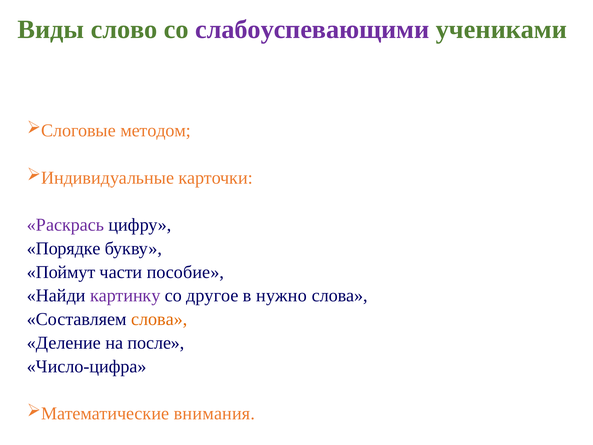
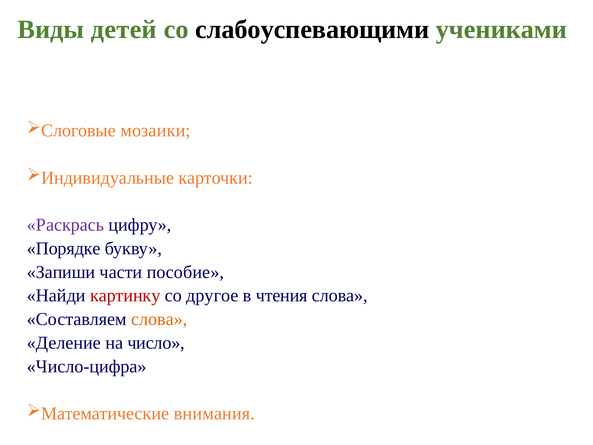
слово: слово -> детей (124, 30)
слабоуспевающими colour: purple -> black (312, 30)
методом: методом -> мозаики (155, 130)
Поймут: Поймут -> Запиши (61, 272)
картинку colour: purple -> red (125, 295)
нужно: нужно -> чтения (282, 295)
после: после -> число (156, 343)
